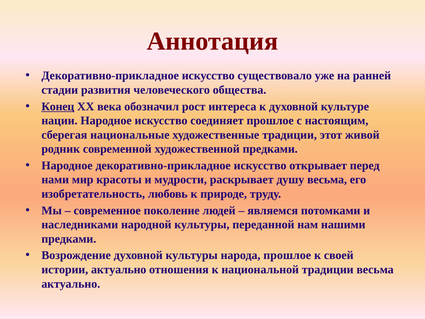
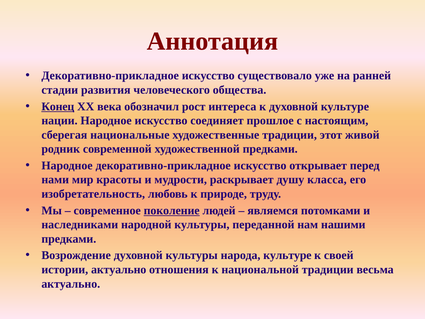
душу весьма: весьма -> класса (327, 180)
поколение underline: none -> present (172, 210)
народа прошлое: прошлое -> культуре (287, 255)
